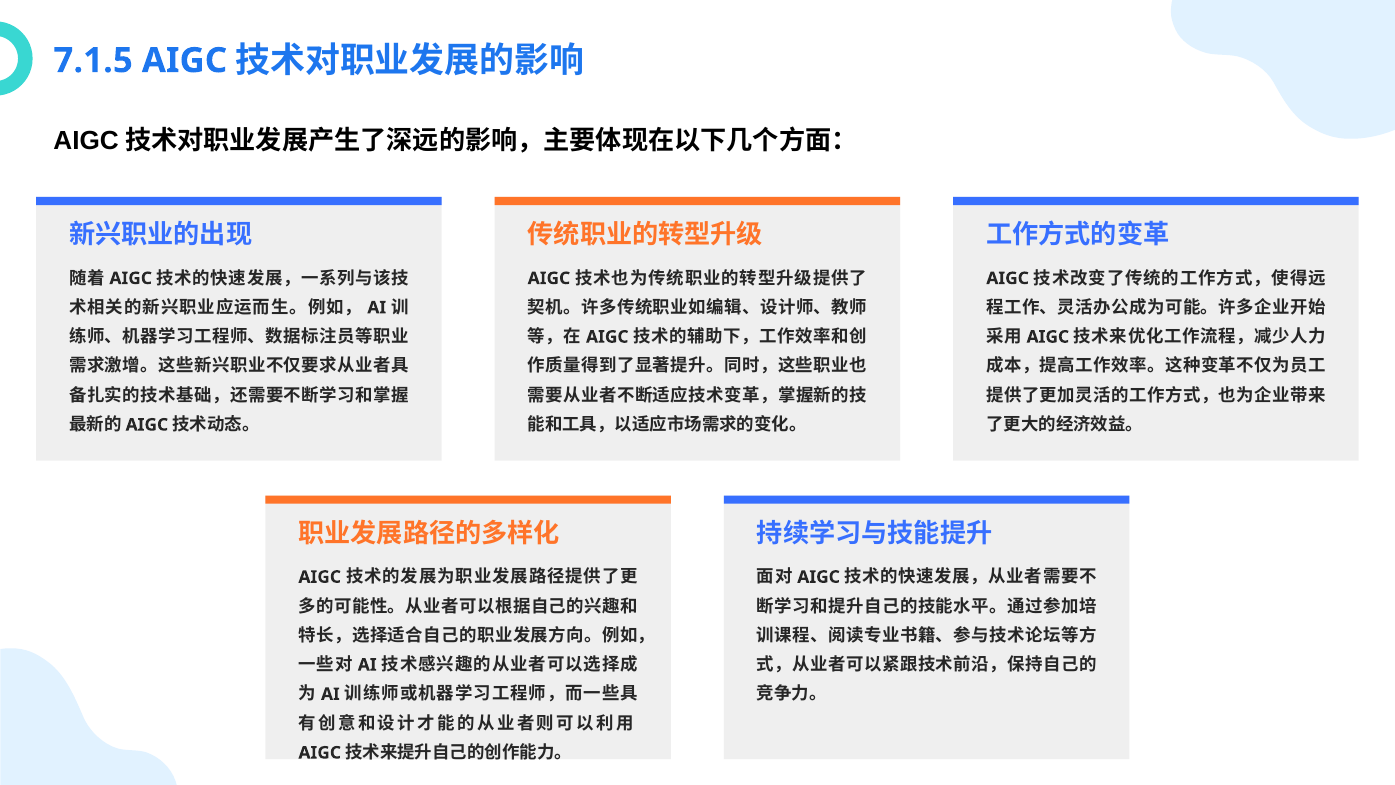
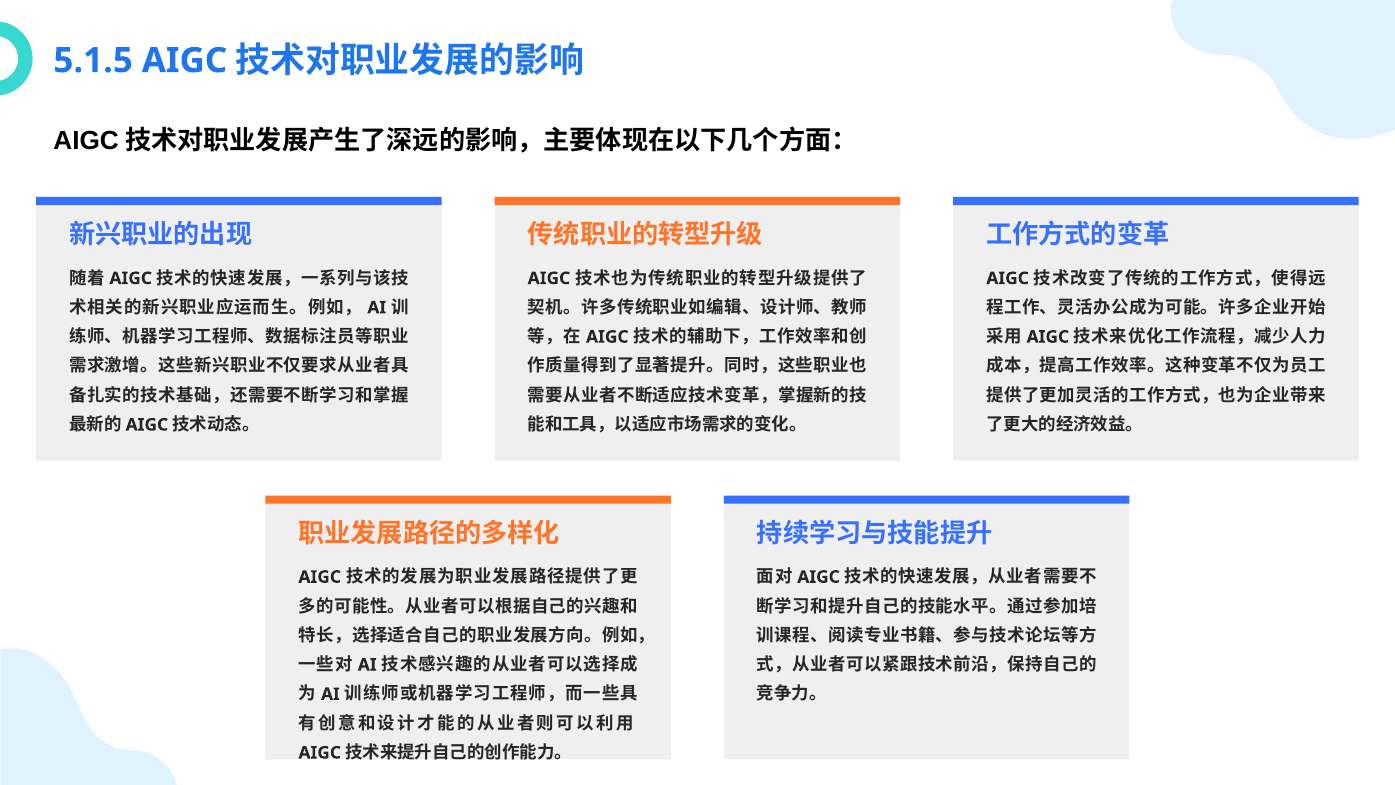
7.1.5: 7.1.5 -> 5.1.5 (93, 61)
